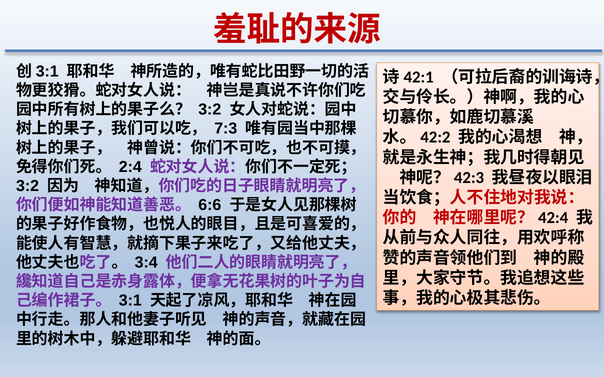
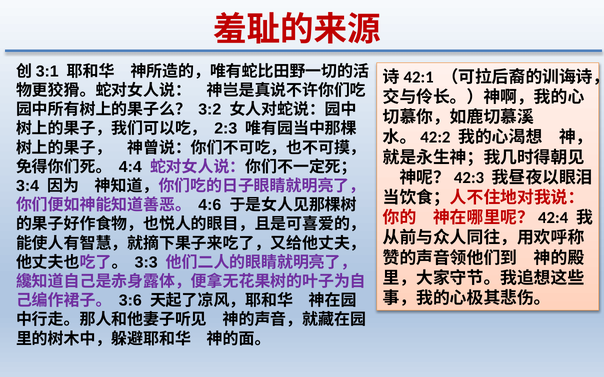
7:3: 7:3 -> 2:3 (226, 129)
2:4: 2:4 -> 4:4 (130, 167)
3:2: 3:2 -> 3:4 (28, 186)
6:6: 6:6 -> 4:6 (210, 205)
3:4: 3:4 -> 3:3 (146, 263)
3:1: 3:1 -> 3:6 (130, 301)
